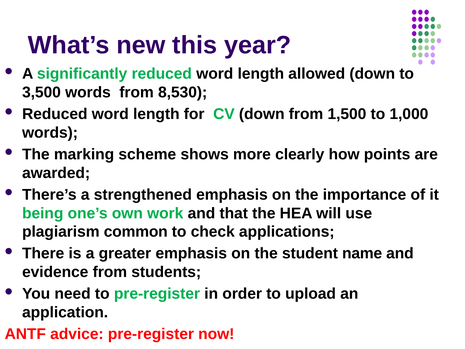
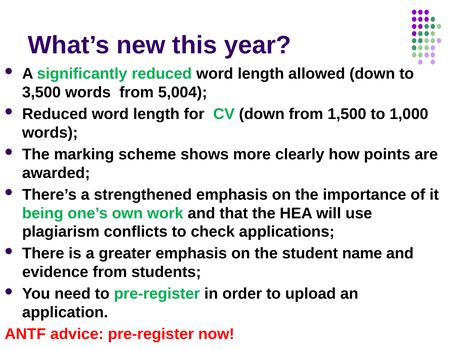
8,530: 8,530 -> 5,004 (183, 92)
common: common -> conflicts (136, 232)
